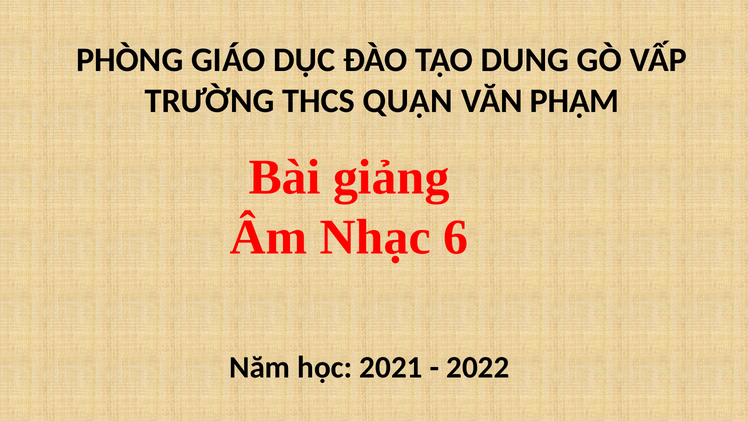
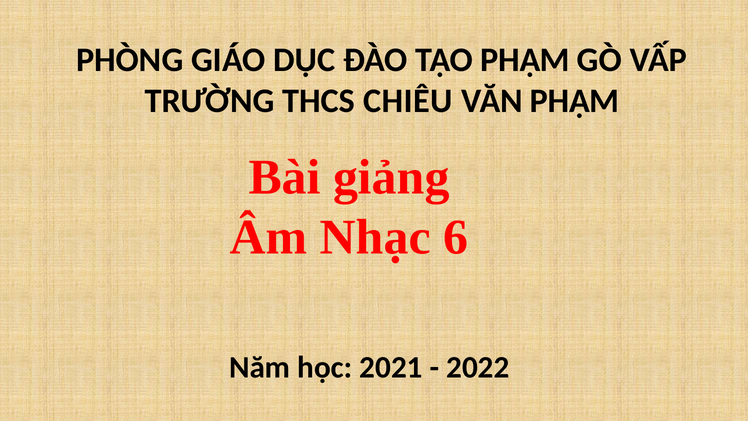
TẠO DUNG: DUNG -> PHẠM (525, 60)
QUẬN: QUẬN -> CHIÊU (408, 101)
